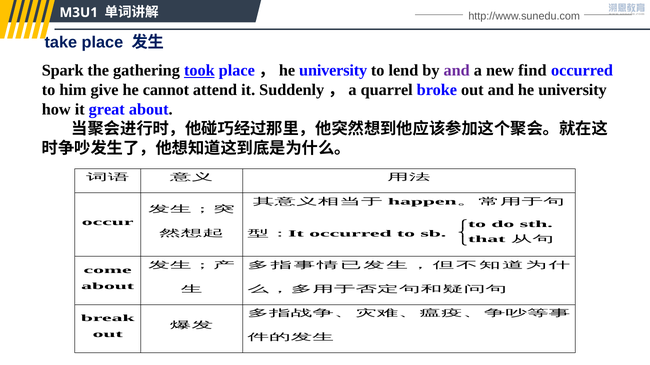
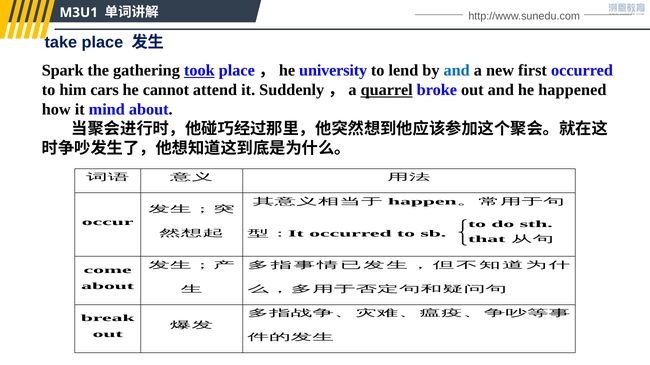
and colour: purple -> blue (457, 71)
find: find -> first (532, 71)
give: give -> cars (105, 90)
quarrel underline: none -> present (387, 90)
he university: university -> happened (572, 90)
great: great -> mind (107, 110)
